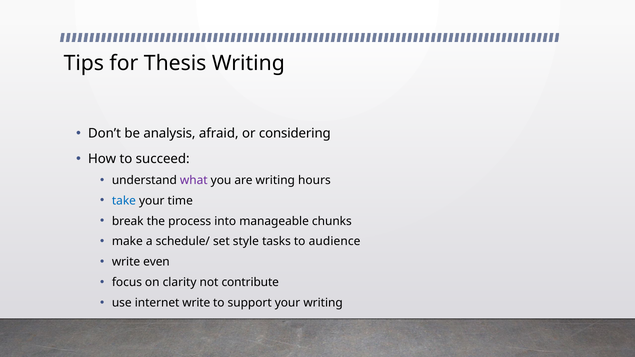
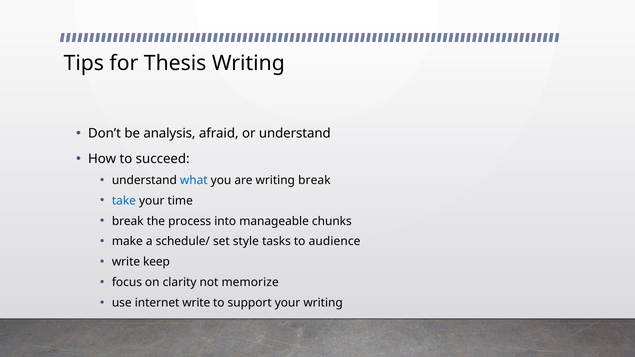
or considering: considering -> understand (295, 133)
what colour: purple -> blue (194, 180)
writing hours: hours -> break (314, 180)
even: even -> keep (156, 262)
contribute: contribute -> memorize (250, 283)
